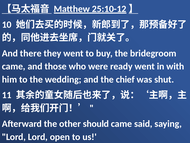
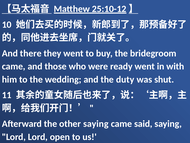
chief: chief -> duty (125, 79)
other should: should -> saying (96, 123)
